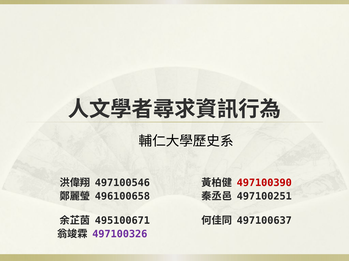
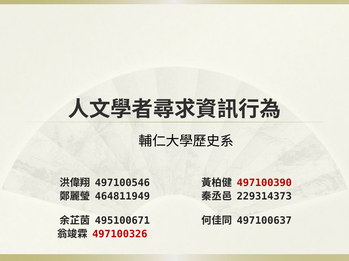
496100658: 496100658 -> 464811949 (122, 197)
497100251: 497100251 -> 229314373 (264, 197)
497100326 colour: purple -> red (120, 235)
